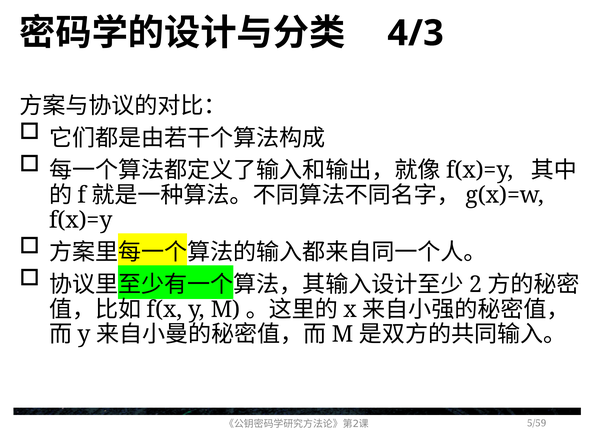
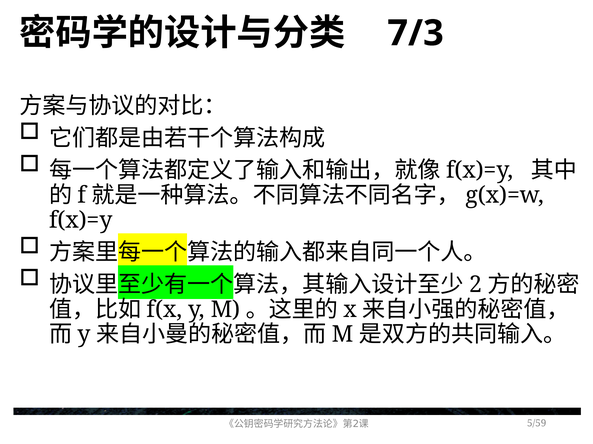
4/3: 4/3 -> 7/3 (416, 33)
